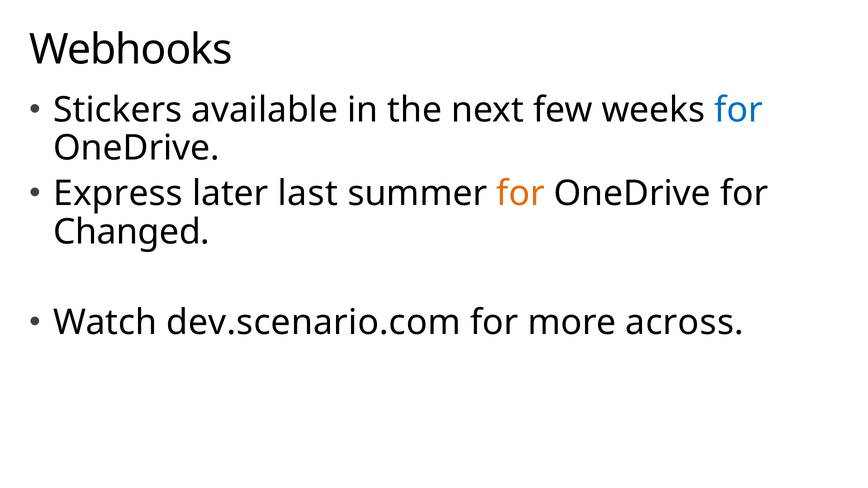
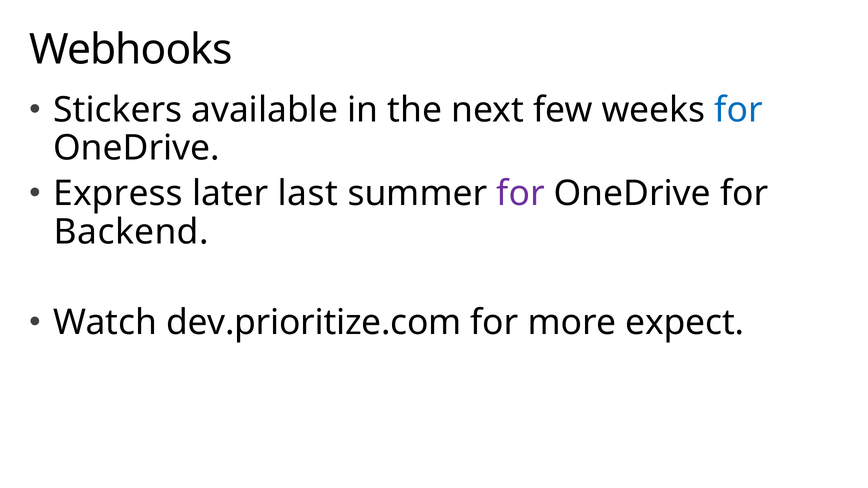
for colour: orange -> purple (521, 194)
Changed: Changed -> Backend (131, 232)
dev.scenario.com: dev.scenario.com -> dev.prioritize.com (314, 323)
across: across -> expect (685, 323)
